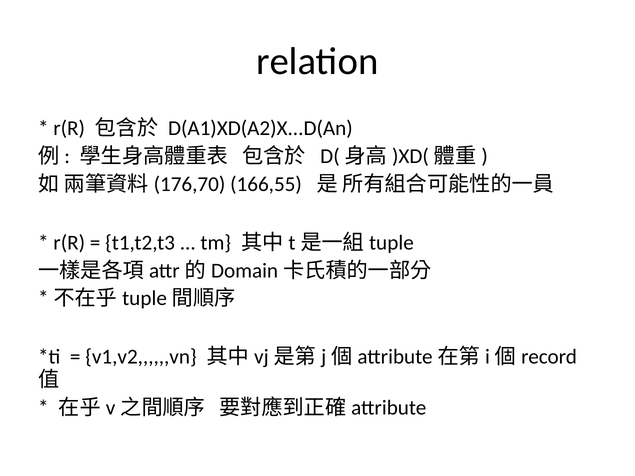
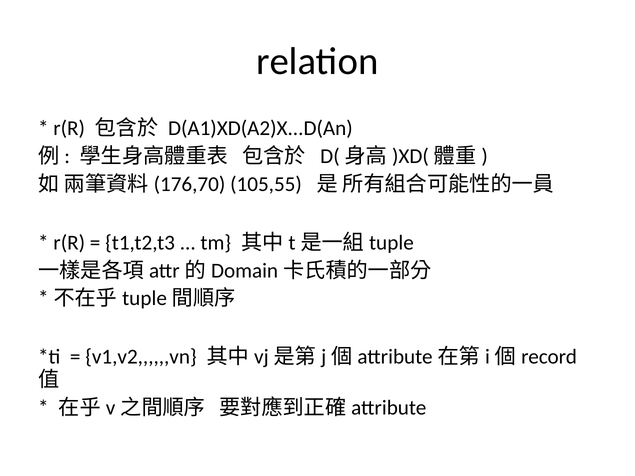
166,55: 166,55 -> 105,55 (266, 184)
